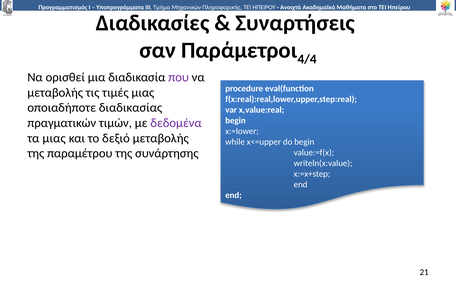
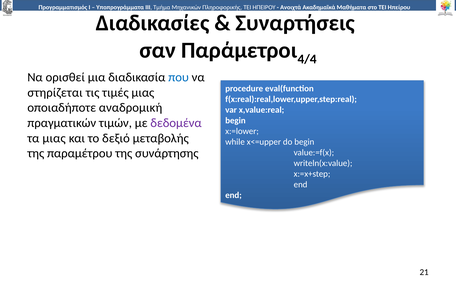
που colour: purple -> blue (179, 77)
μεταβολής: μεταβολής -> στηρίζεται (55, 93)
διαδικασίας: διαδικασίας -> αναδρομική (131, 108)
